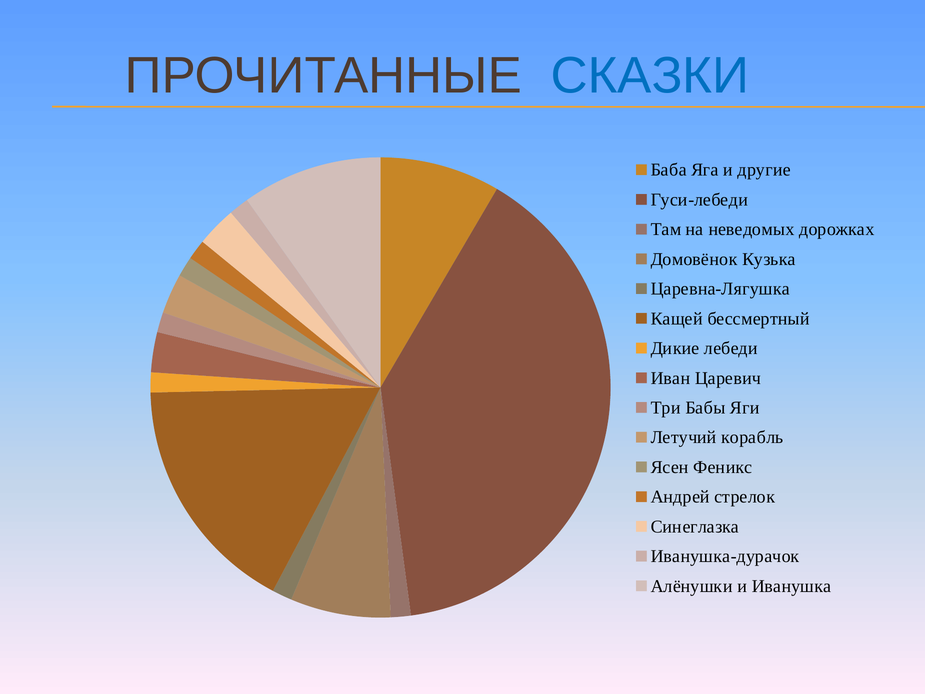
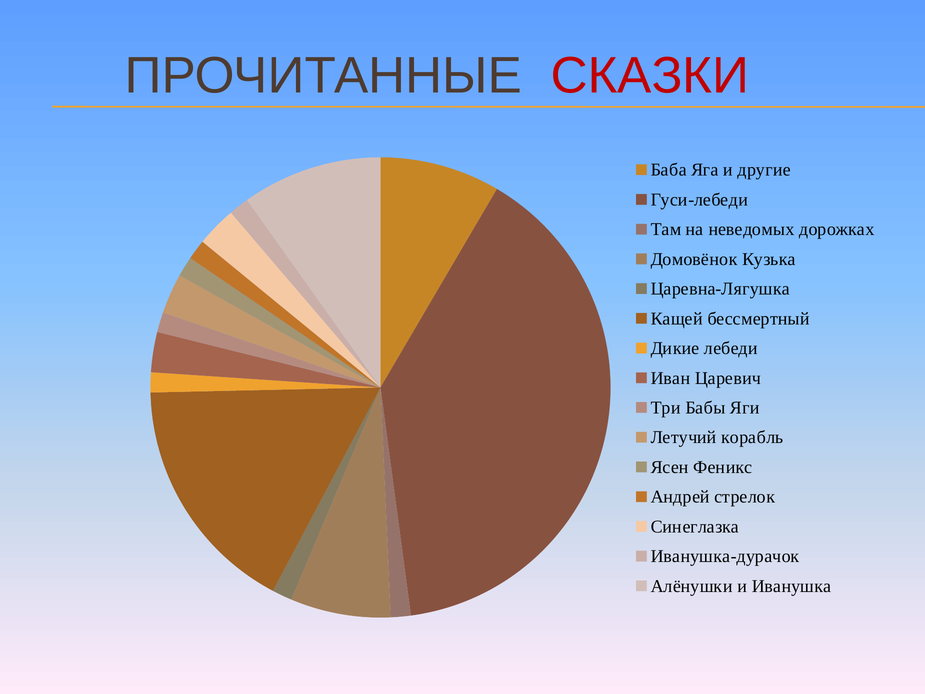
СКАЗКИ colour: blue -> red (650, 76)
